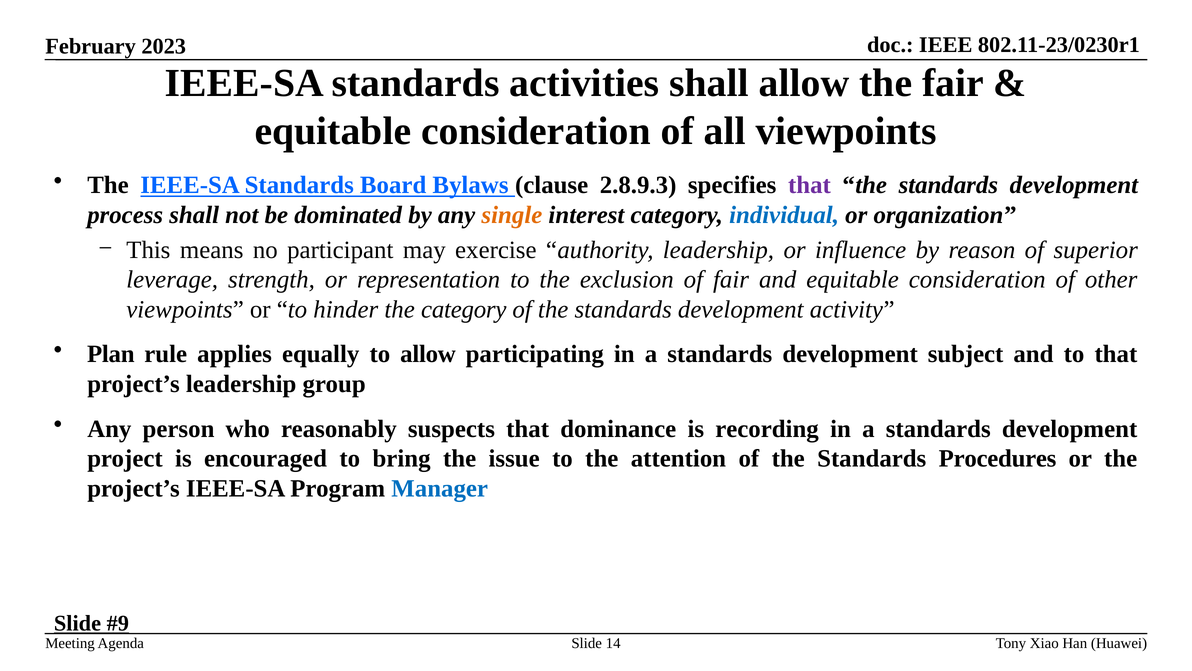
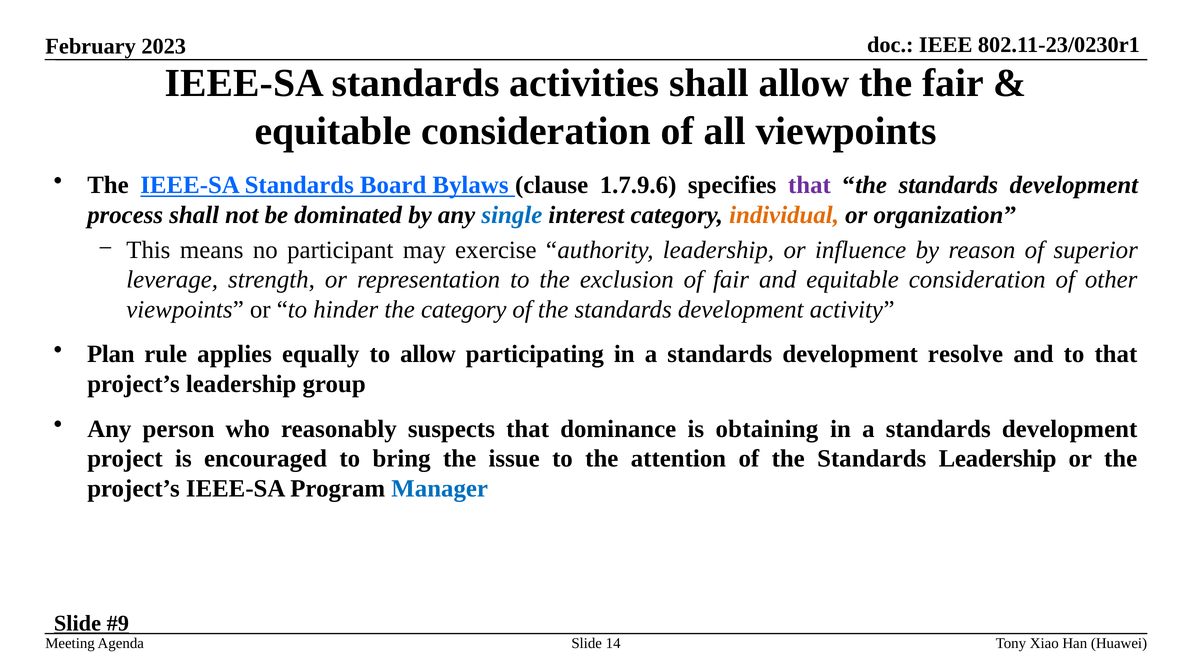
2.8.9.3: 2.8.9.3 -> 1.7.9.6 (638, 185)
single colour: orange -> blue (512, 215)
individual colour: blue -> orange (784, 215)
subject: subject -> resolve (965, 354)
recording: recording -> obtaining (767, 428)
Standards Procedures: Procedures -> Leadership (998, 458)
